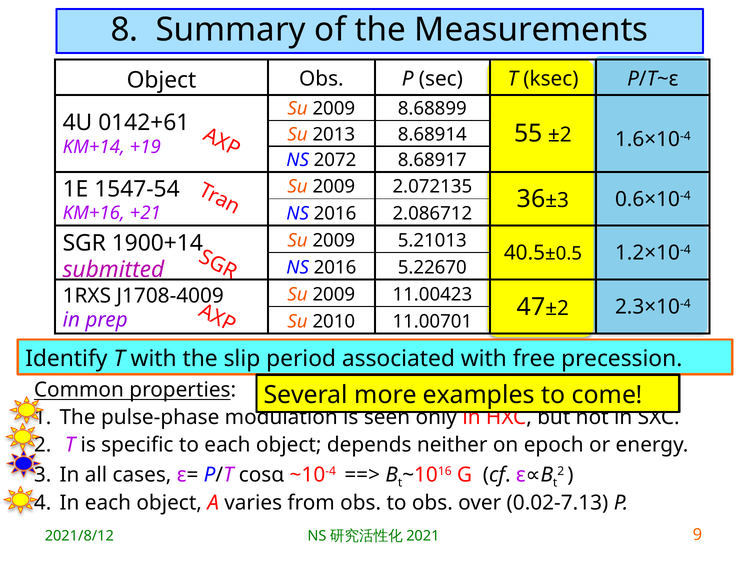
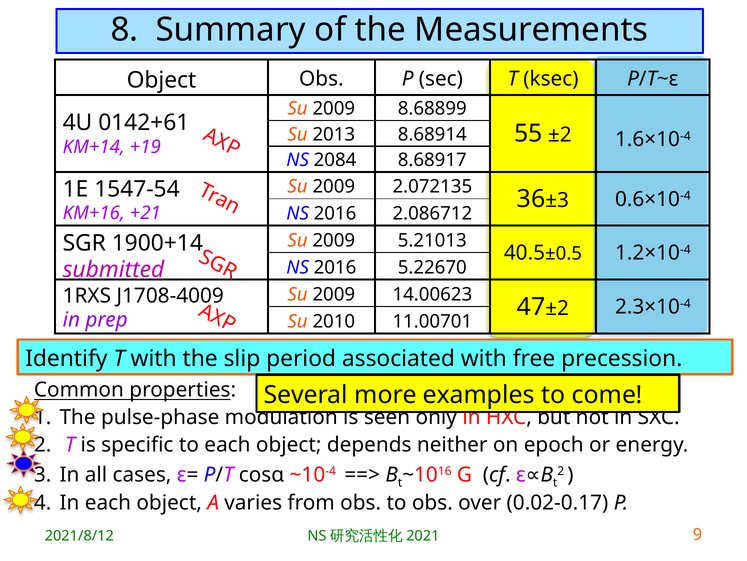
2072: 2072 -> 2084 (335, 160)
11.00423: 11.00423 -> 14.00623 (432, 294)
0.02-7.13: 0.02-7.13 -> 0.02-0.17 (557, 502)
